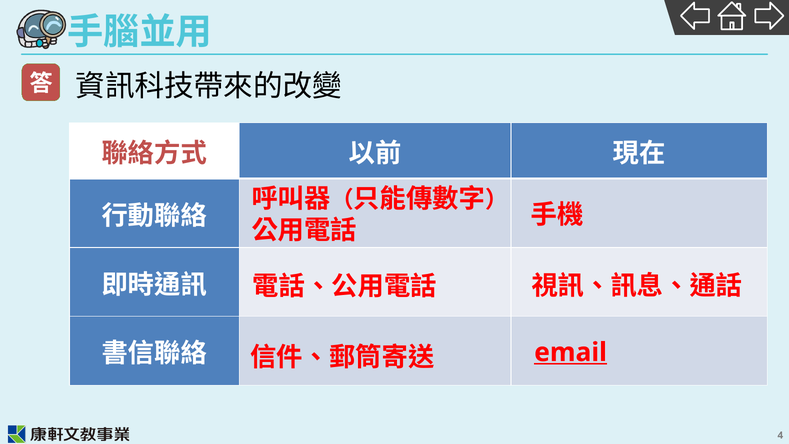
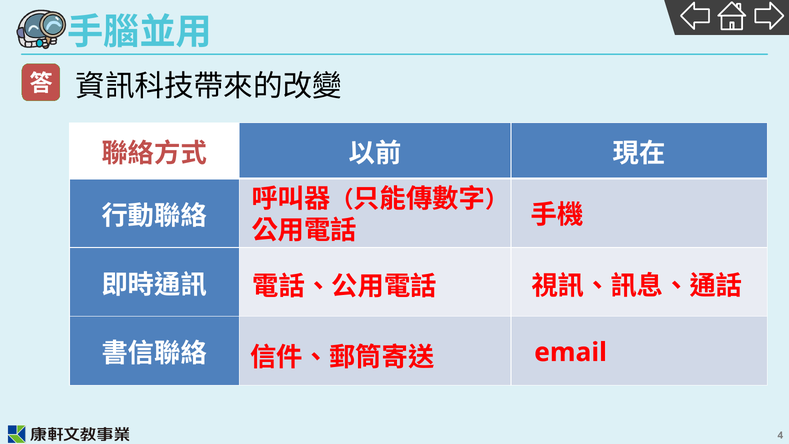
email underline: present -> none (571, 352)
